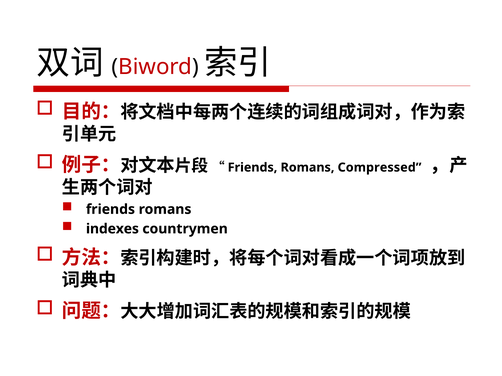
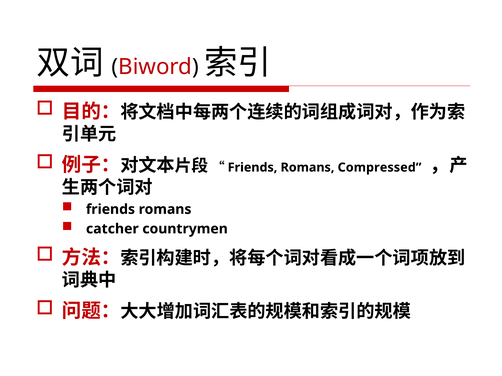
indexes: indexes -> catcher (112, 229)
